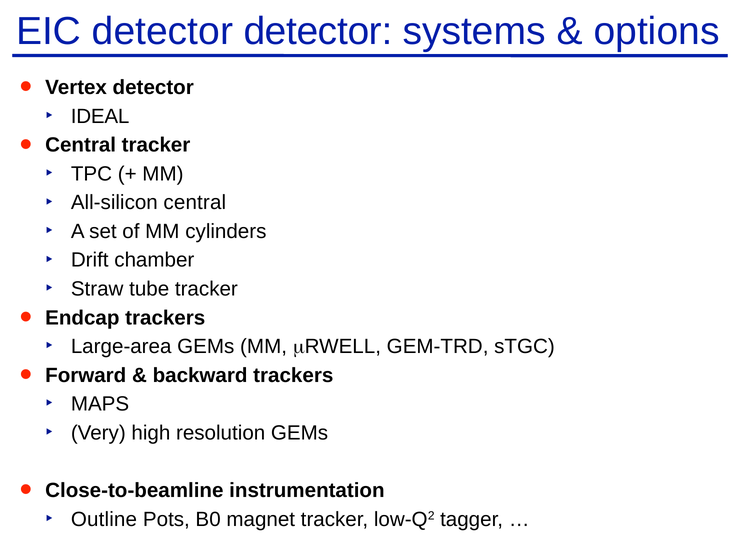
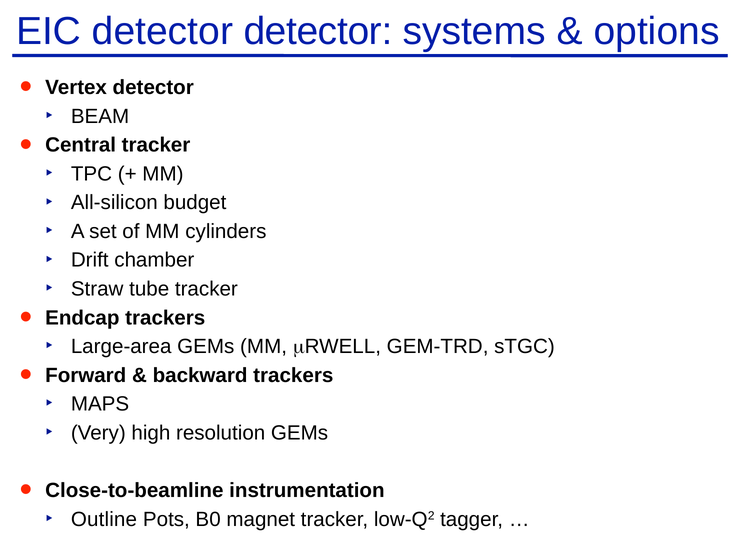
IDEAL: IDEAL -> BEAM (100, 116)
All-silicon central: central -> budget (195, 203)
